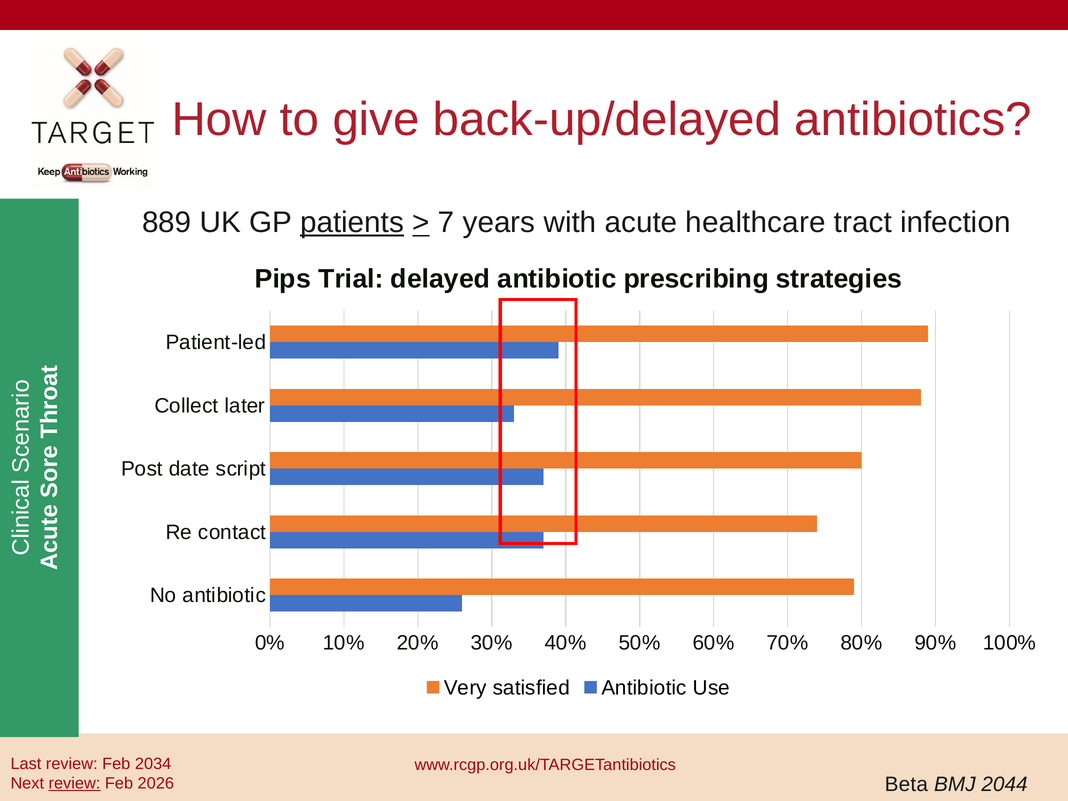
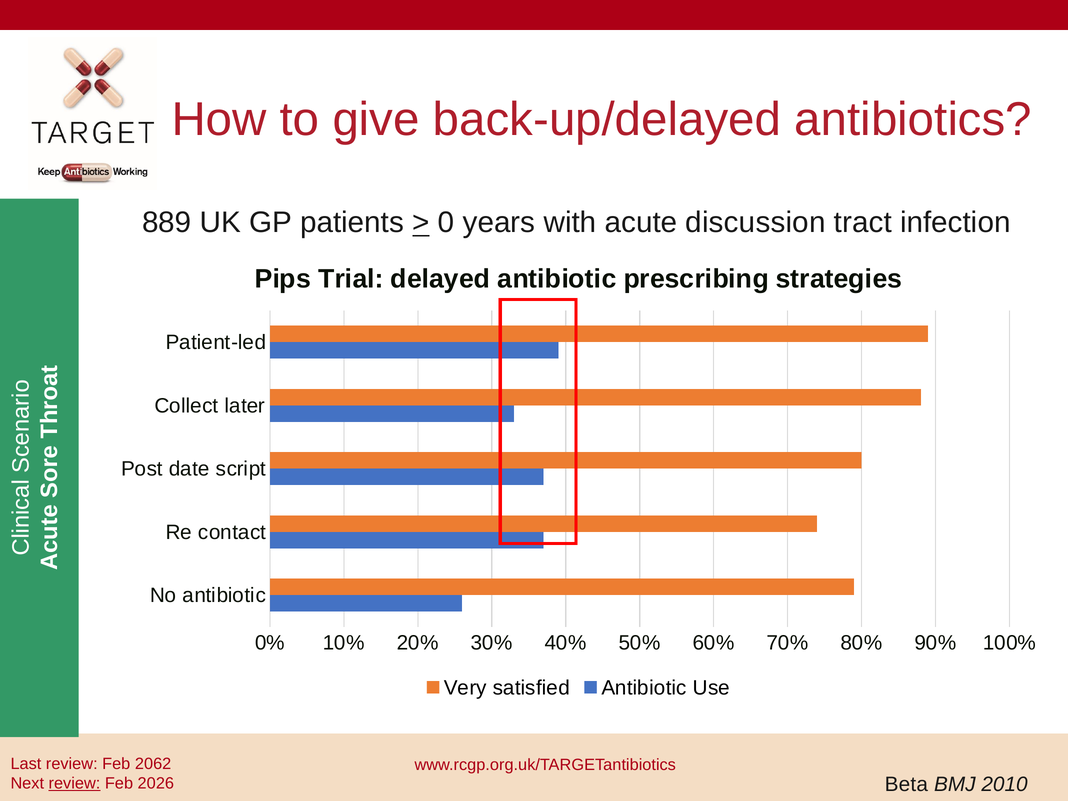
patients underline: present -> none (352, 223)
7: 7 -> 0 (446, 223)
healthcare: healthcare -> discussion (756, 223)
2034: 2034 -> 2062 (153, 764)
2044: 2044 -> 2010 (1005, 784)
